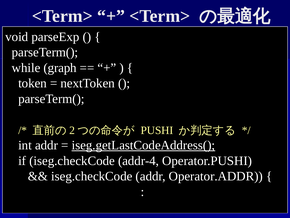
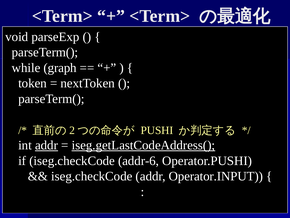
addr underline: none -> present (46, 145)
addr-4: addr-4 -> addr-6 (139, 160)
Operator.ADDR: Operator.ADDR -> Operator.INPUT (216, 176)
